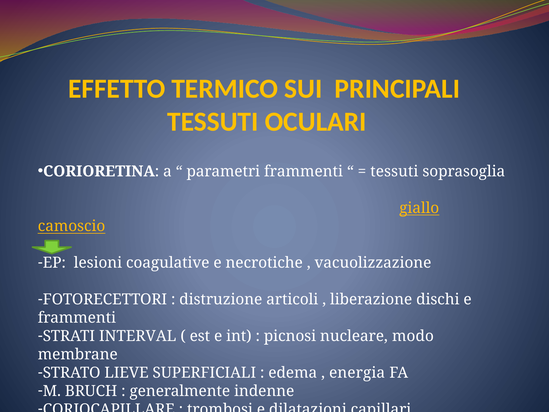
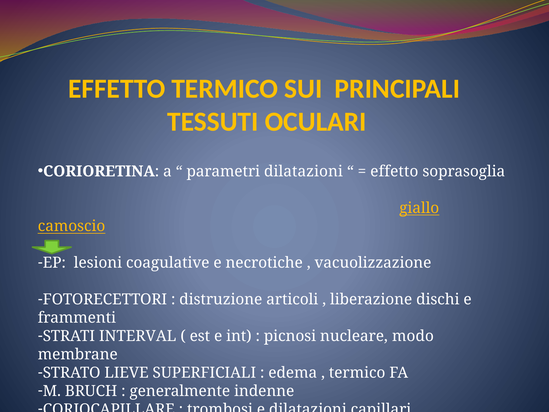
parametri frammenti: frammenti -> dilatazioni (303, 171)
tessuti: tessuti -> effetto (394, 171)
energia: energia -> termico (357, 373)
